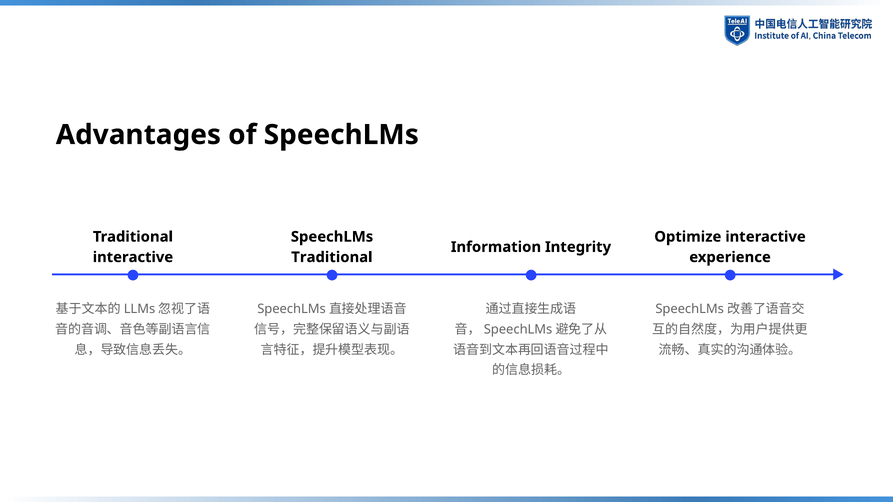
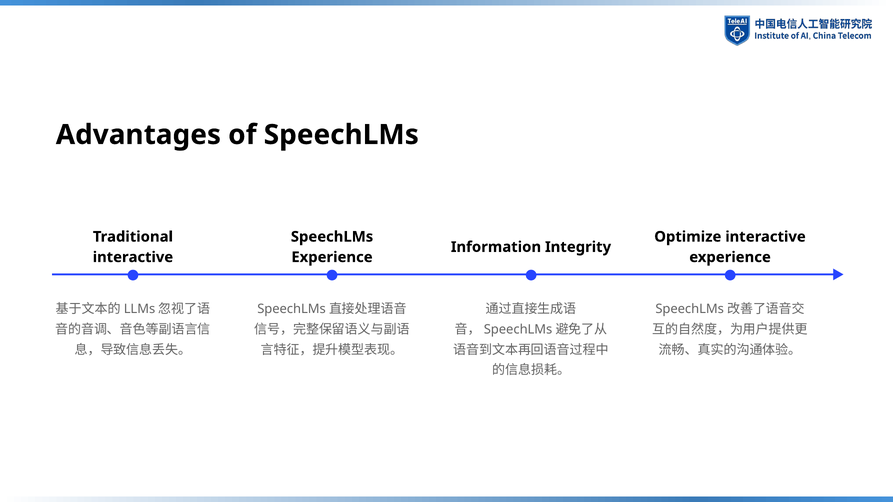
Traditional: Traditional -> Experience (332, 257)
